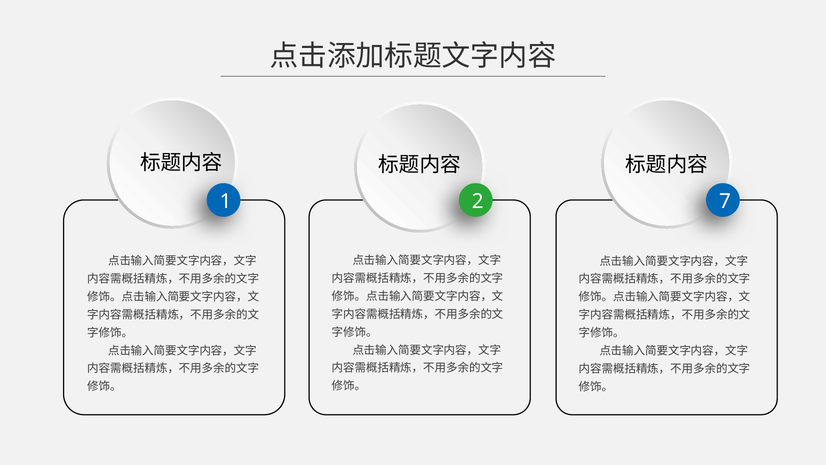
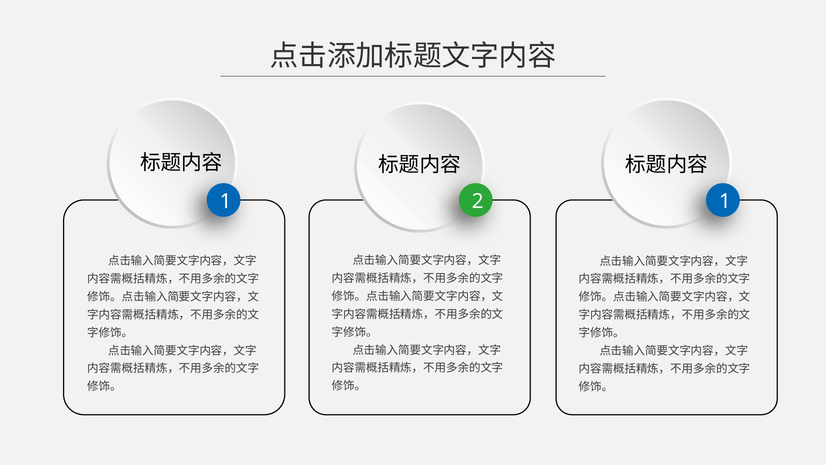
2 7: 7 -> 1 (725, 201)
